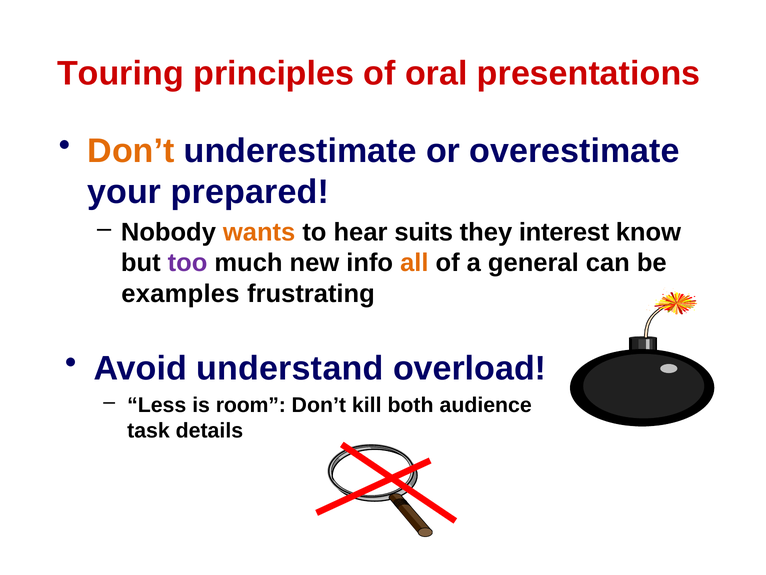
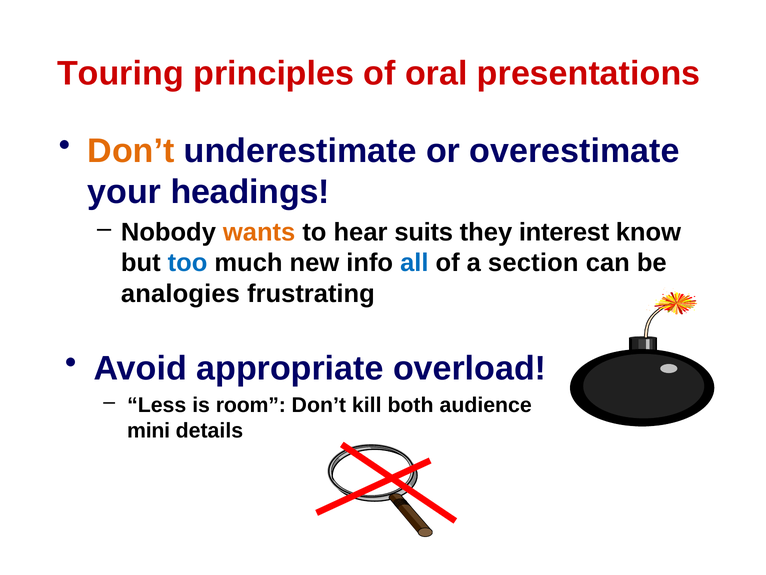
prepared: prepared -> headings (250, 192)
too colour: purple -> blue (188, 263)
all colour: orange -> blue (414, 263)
general: general -> section (533, 263)
examples: examples -> analogies (180, 293)
understand: understand -> appropriate (290, 368)
task: task -> mini (149, 430)
